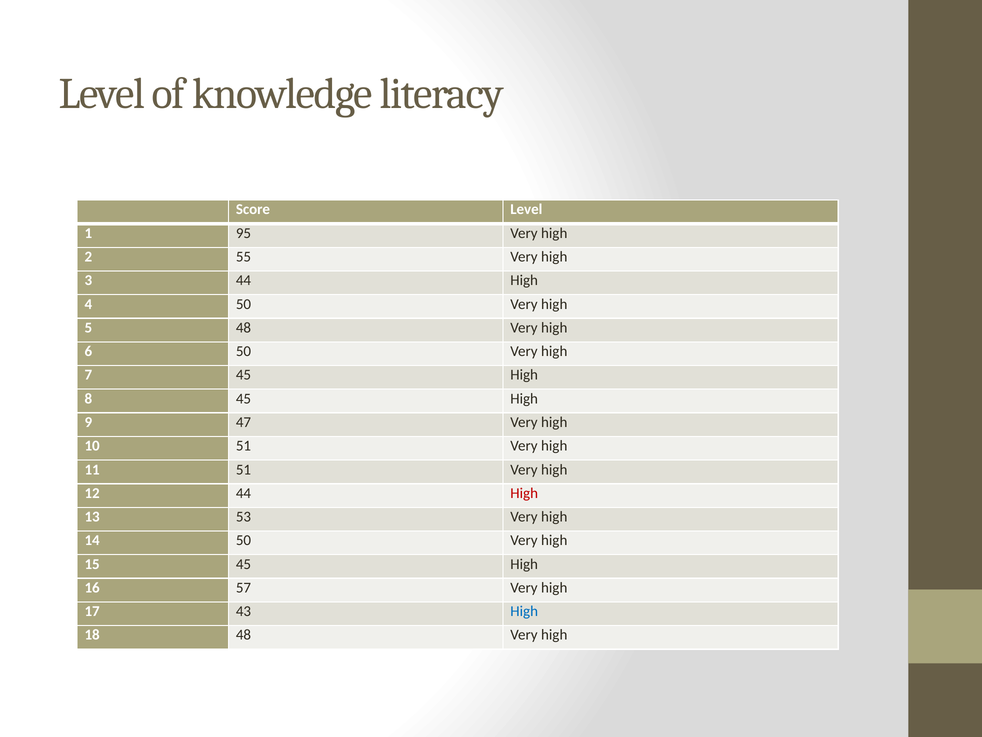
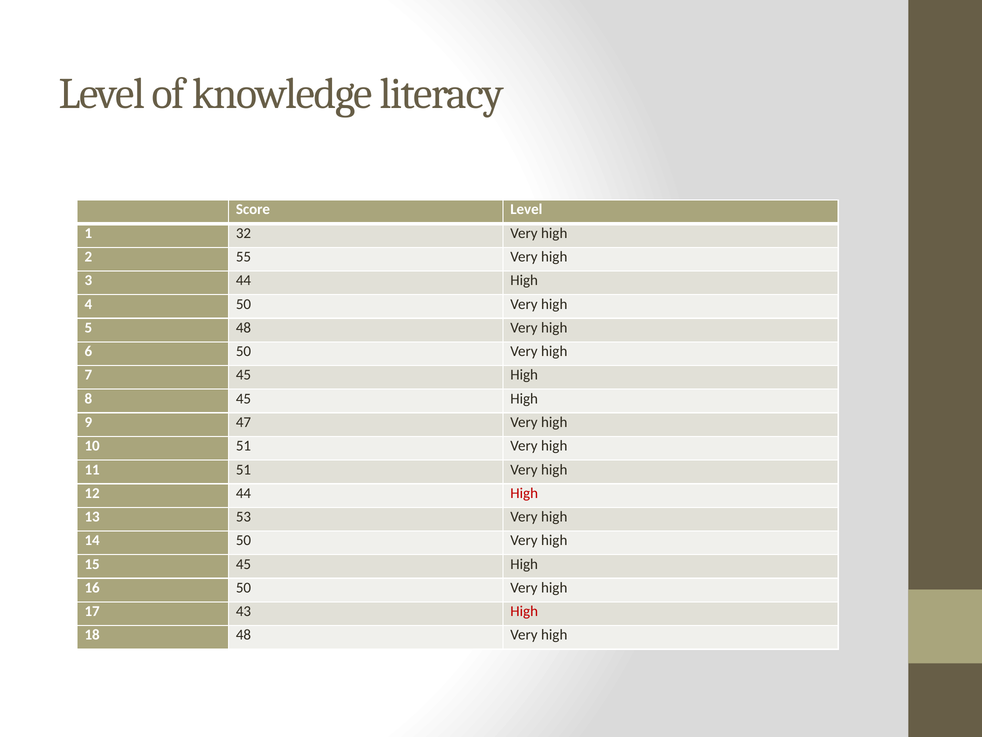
95: 95 -> 32 (243, 233)
16 57: 57 -> 50 (243, 587)
High colour: blue -> red (524, 611)
